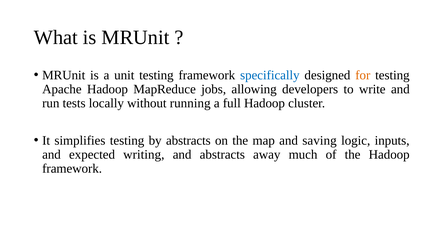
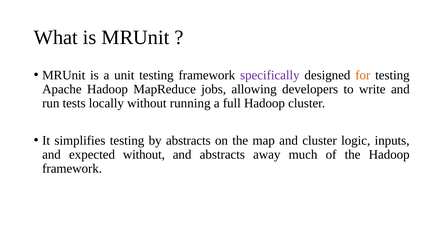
specifically colour: blue -> purple (270, 75)
and saving: saving -> cluster (320, 140)
expected writing: writing -> without (144, 154)
